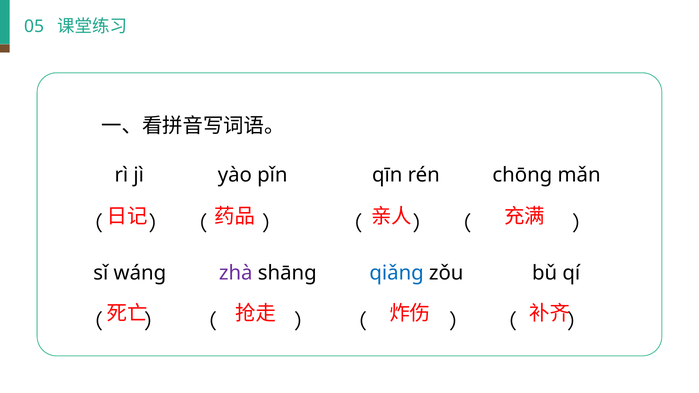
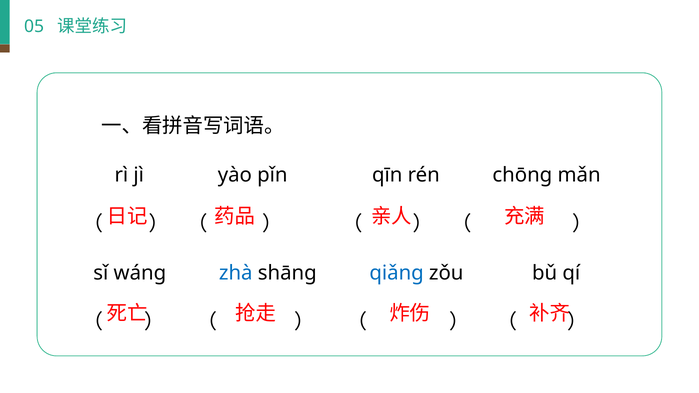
zhà colour: purple -> blue (236, 273)
